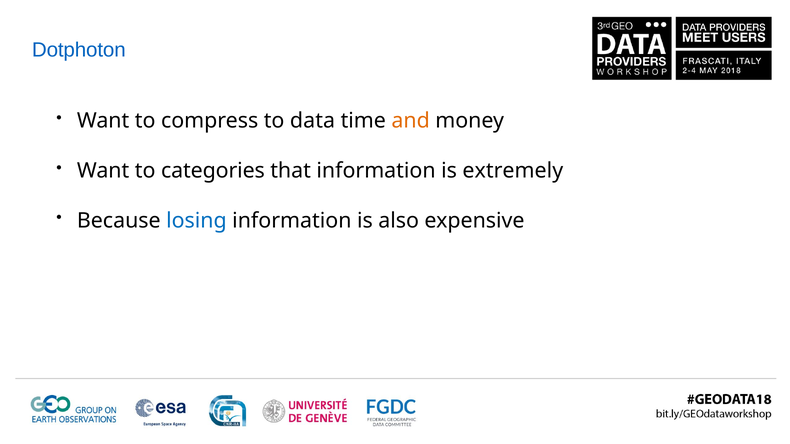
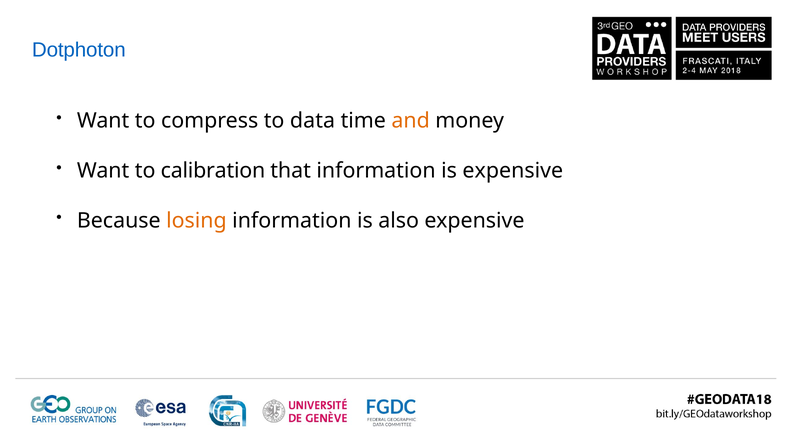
categories: categories -> calibration (213, 171)
is extremely: extremely -> expensive (513, 171)
losing colour: blue -> orange (196, 221)
